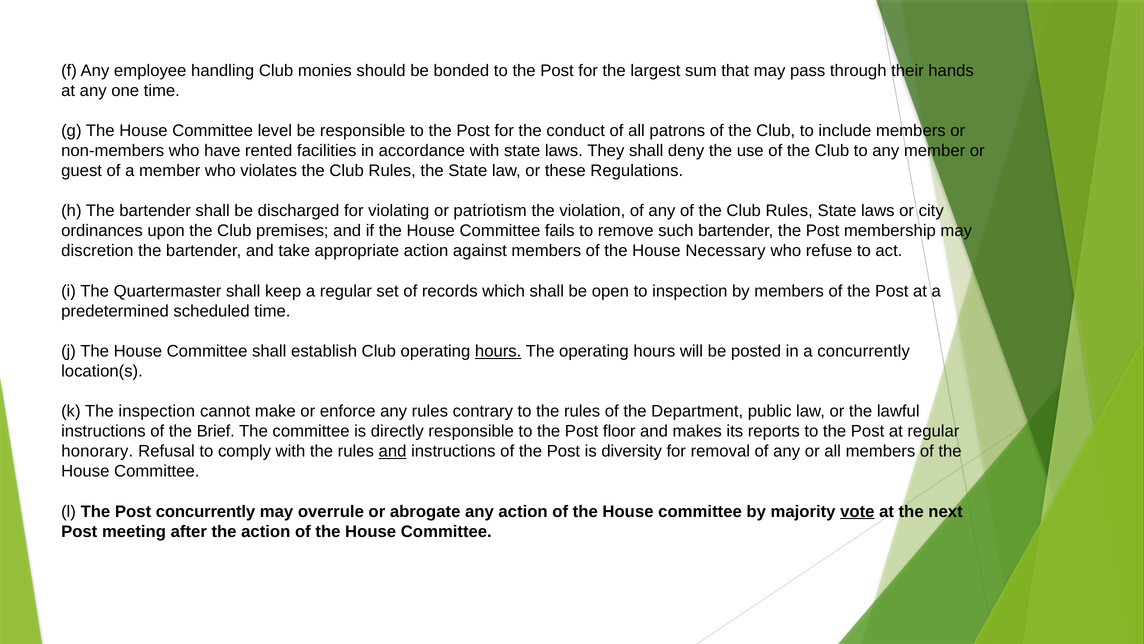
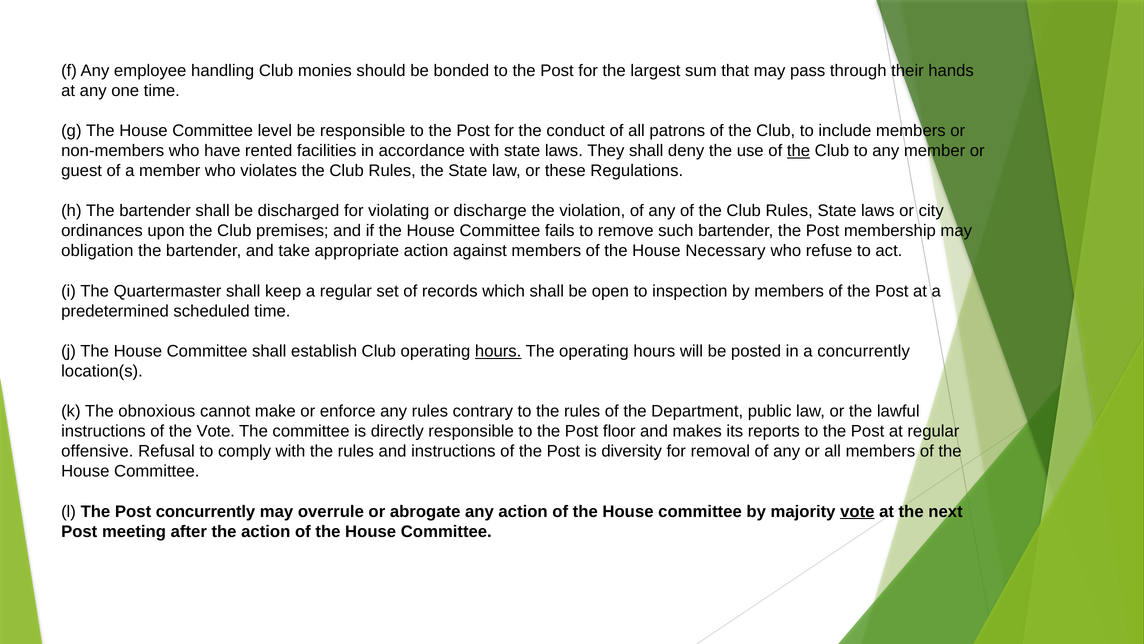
the underline: none -> present (799, 151)
patriotism: patriotism -> discharge (490, 211)
discretion: discretion -> obligation (97, 251)
The inspection: inspection -> obnoxious (157, 411)
the Brief: Brief -> Vote (216, 431)
honorary: honorary -> offensive (97, 451)
and underline: present -> none (393, 451)
